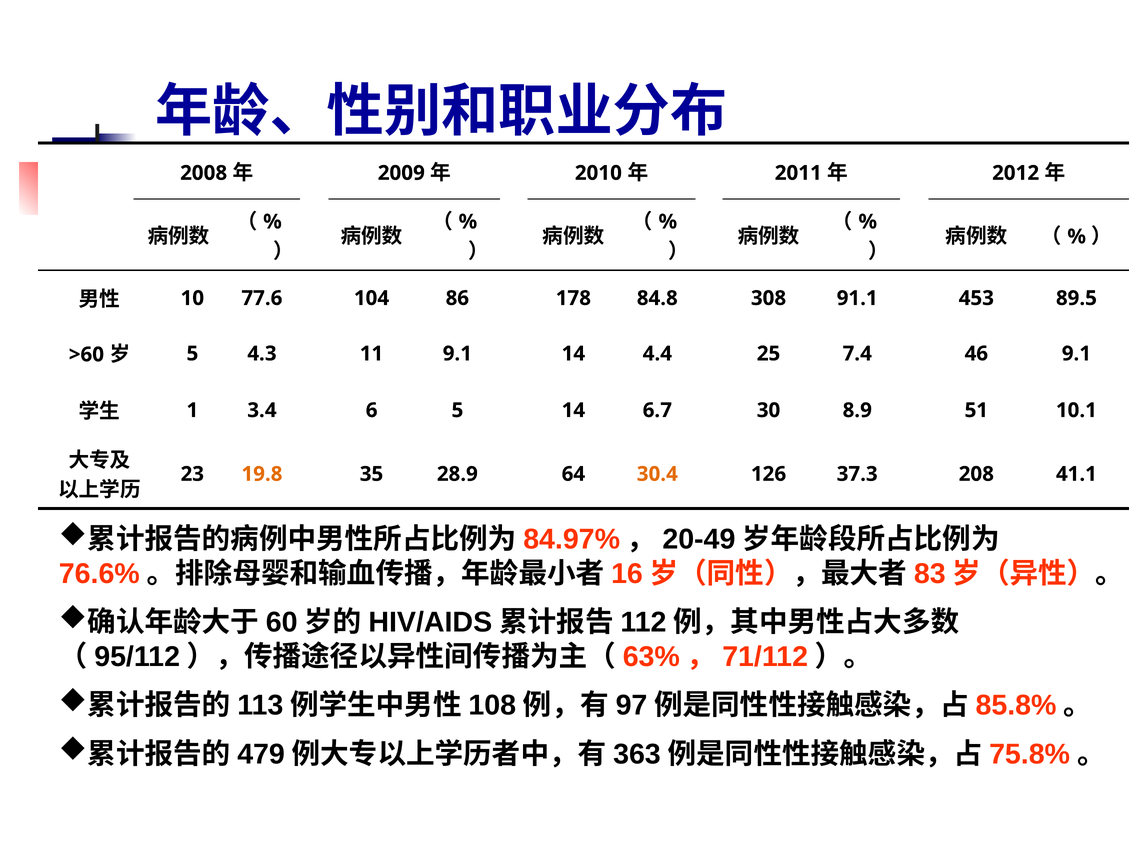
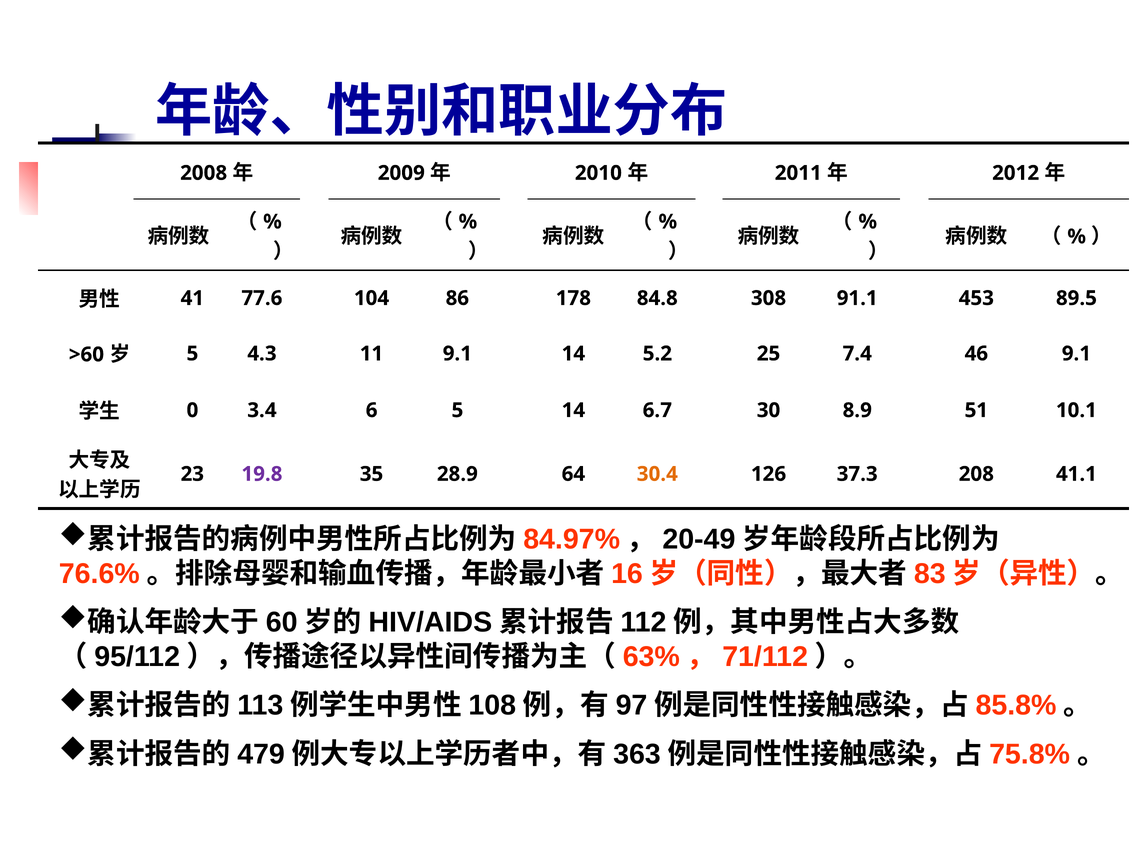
10: 10 -> 41 (192, 298)
4.4: 4.4 -> 5.2 (657, 354)
1: 1 -> 0 (192, 410)
19.8 colour: orange -> purple (262, 474)
